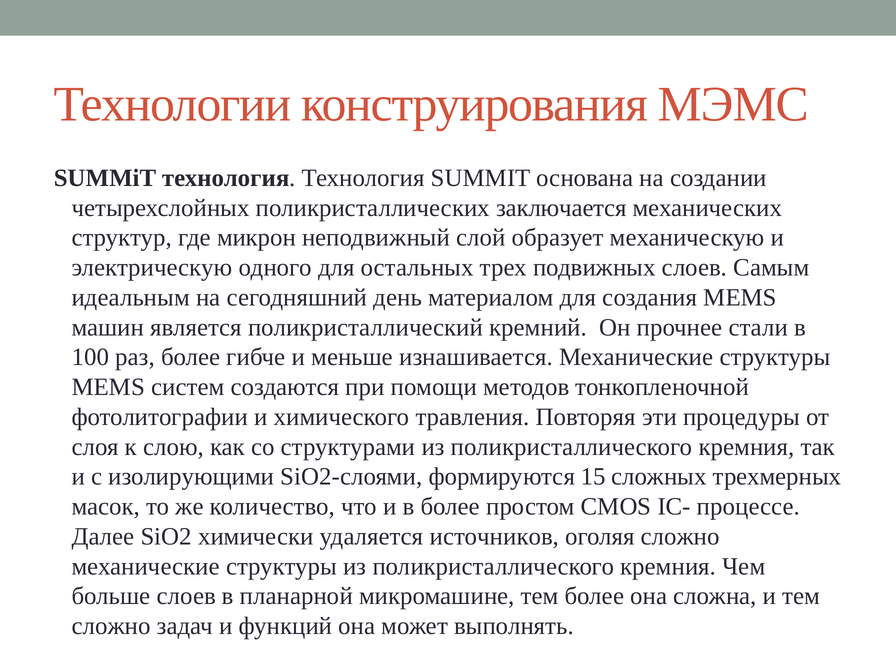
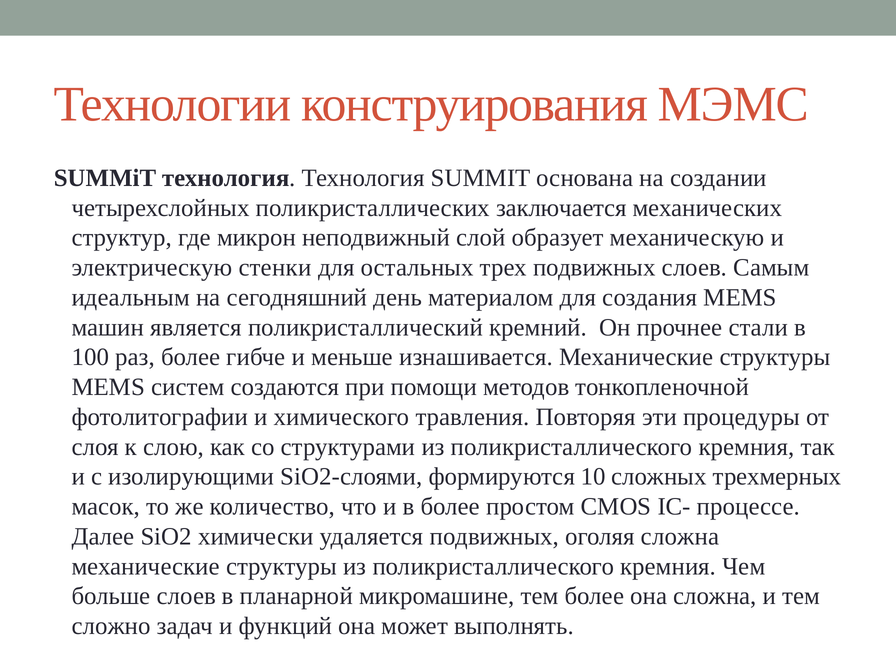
одного: одного -> стенки (275, 268)
15: 15 -> 10 (593, 477)
удаляется источников: источников -> подвижных (494, 537)
оголяя сложно: сложно -> сложна (680, 537)
